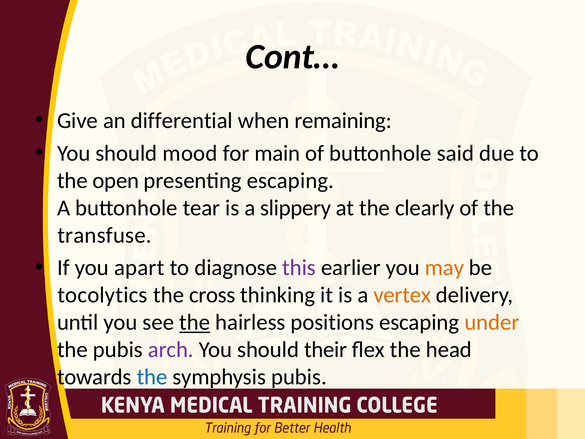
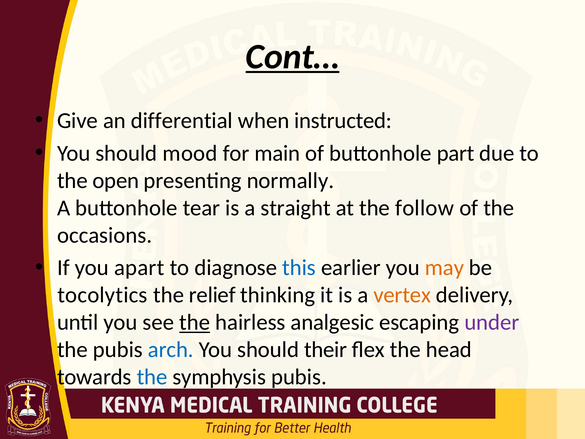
Cont… underline: none -> present (292, 57)
remaining: remaining -> instructed (343, 121)
said: said -> part (456, 153)
presenting escaping: escaping -> normally (290, 180)
slippery: slippery -> straight (296, 208)
clearly: clearly -> follow (425, 208)
transfuse: transfuse -> occasions (105, 235)
this colour: purple -> blue (299, 268)
cross: cross -> relief (212, 295)
positions: positions -> analgesic (332, 322)
under colour: orange -> purple (492, 322)
arch colour: purple -> blue (171, 350)
